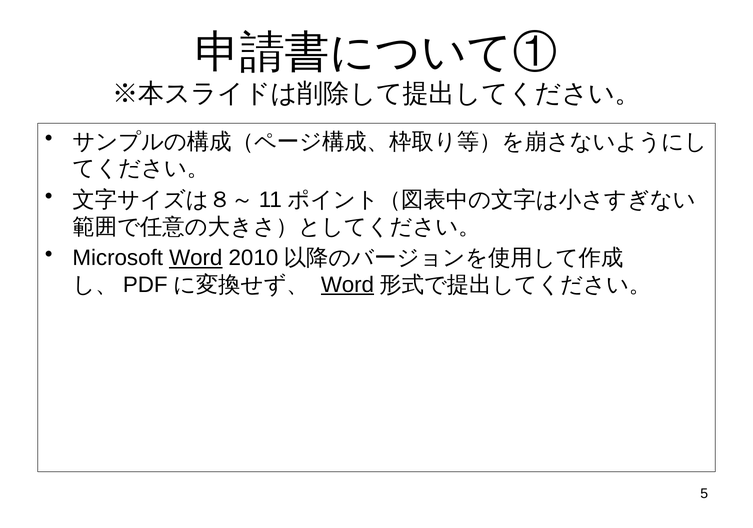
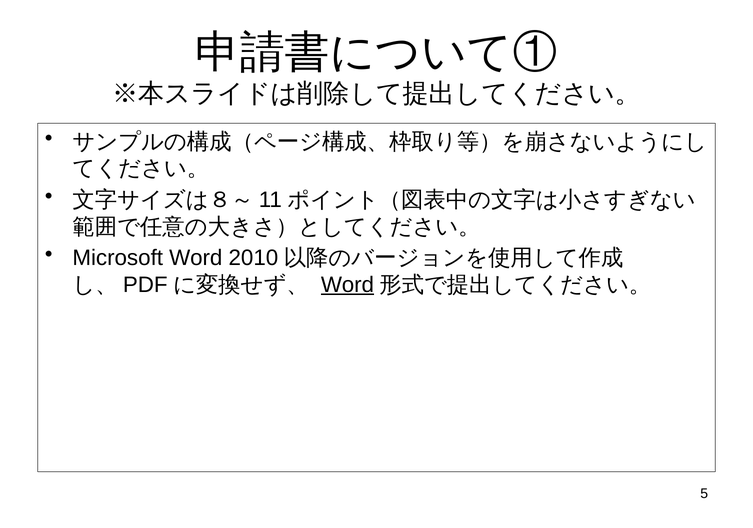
Word underline: present -> none (196, 258)
